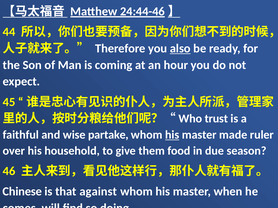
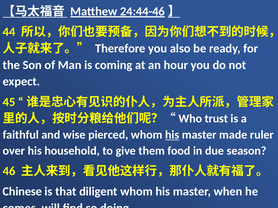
also underline: present -> none (180, 49)
partake: partake -> pierced (108, 135)
against: against -> diligent (98, 192)
